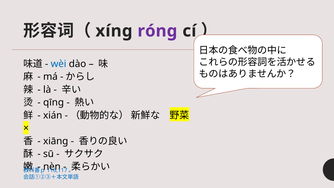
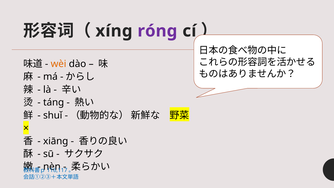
wèi colour: blue -> orange (59, 64)
qīng: qīng -> táng (54, 102)
xián: xián -> shuǐ (53, 115)
